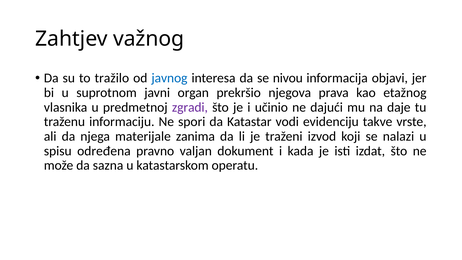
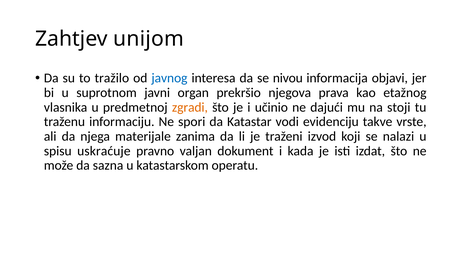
važnog: važnog -> unijom (149, 39)
zgradi colour: purple -> orange (190, 107)
daje: daje -> stoji (399, 107)
određena: određena -> uskraćuje (104, 151)
